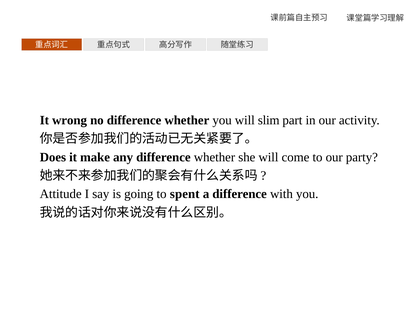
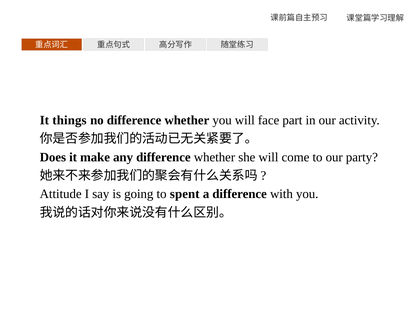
wrong: wrong -> things (69, 120)
slim: slim -> face (269, 120)
